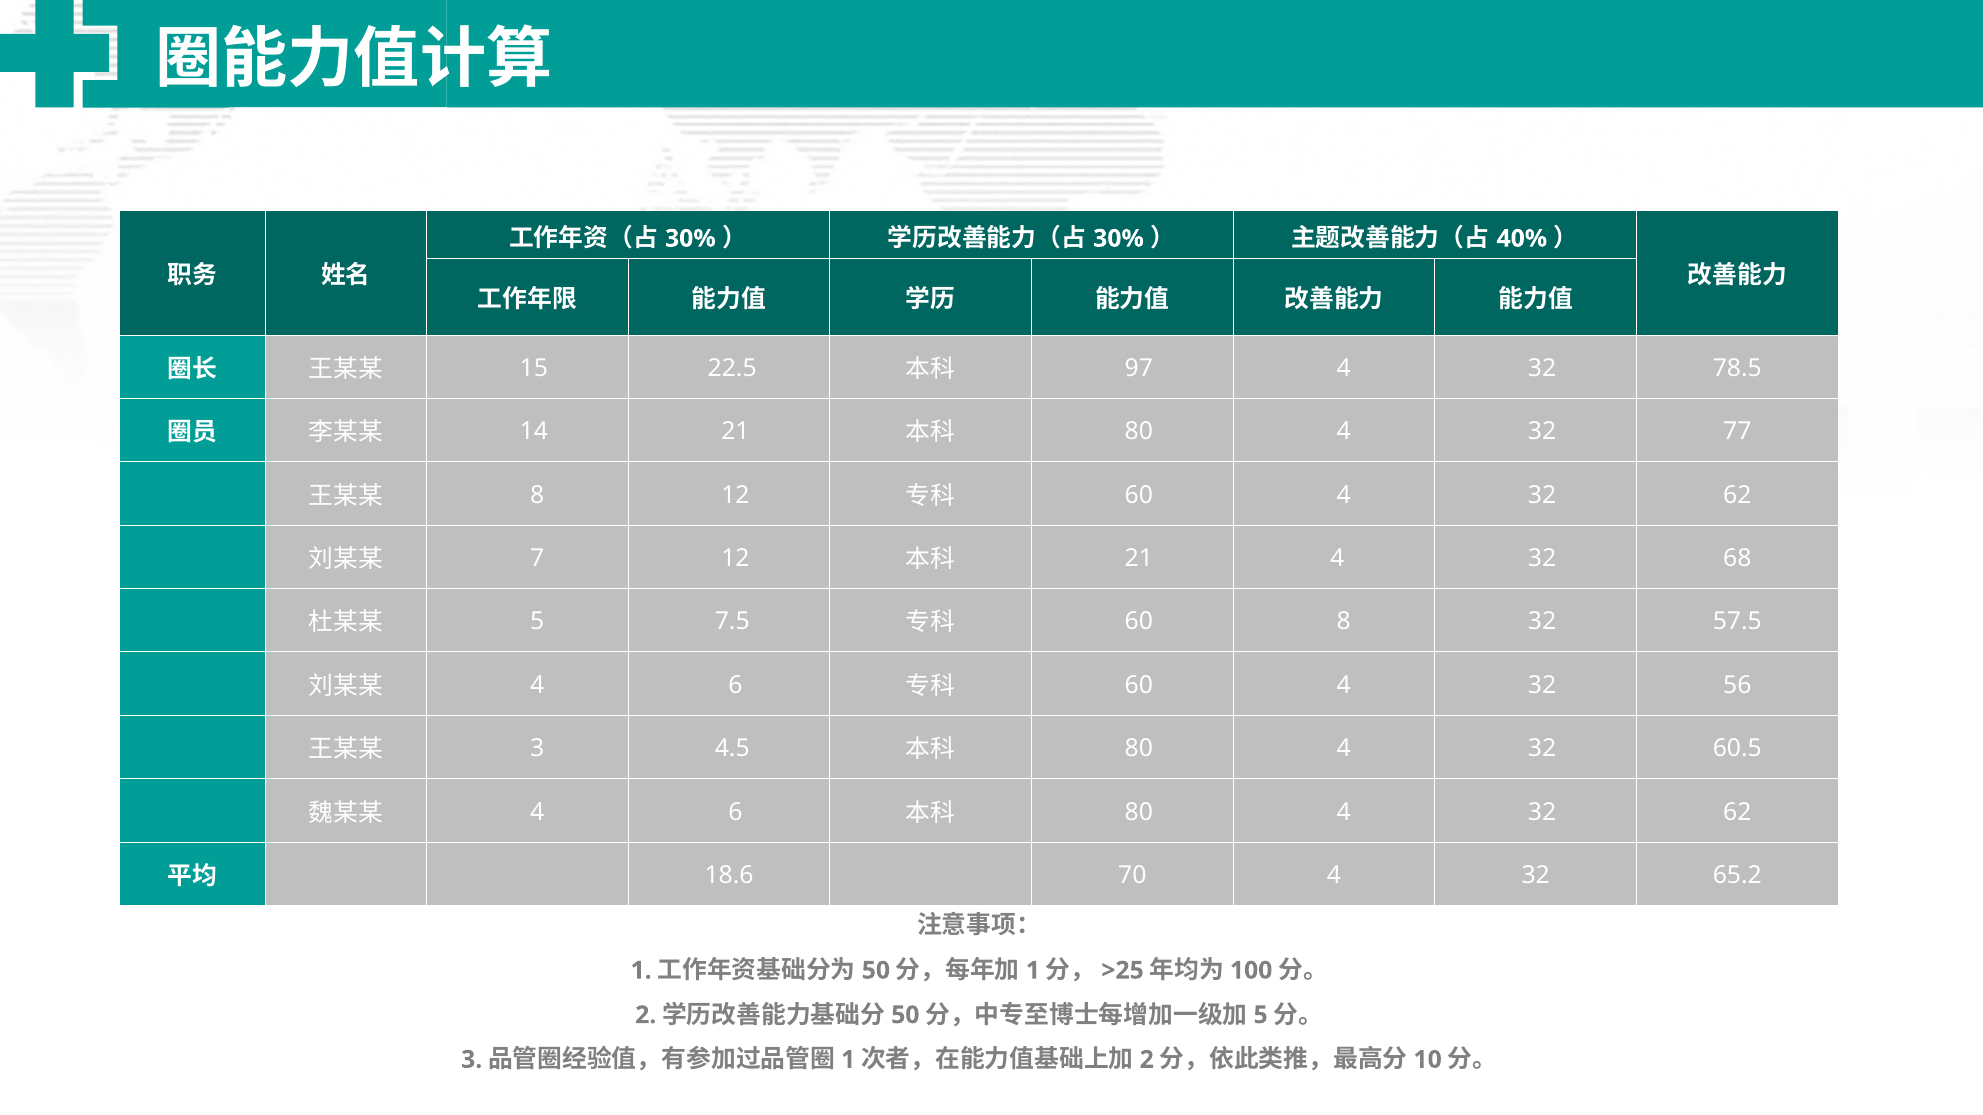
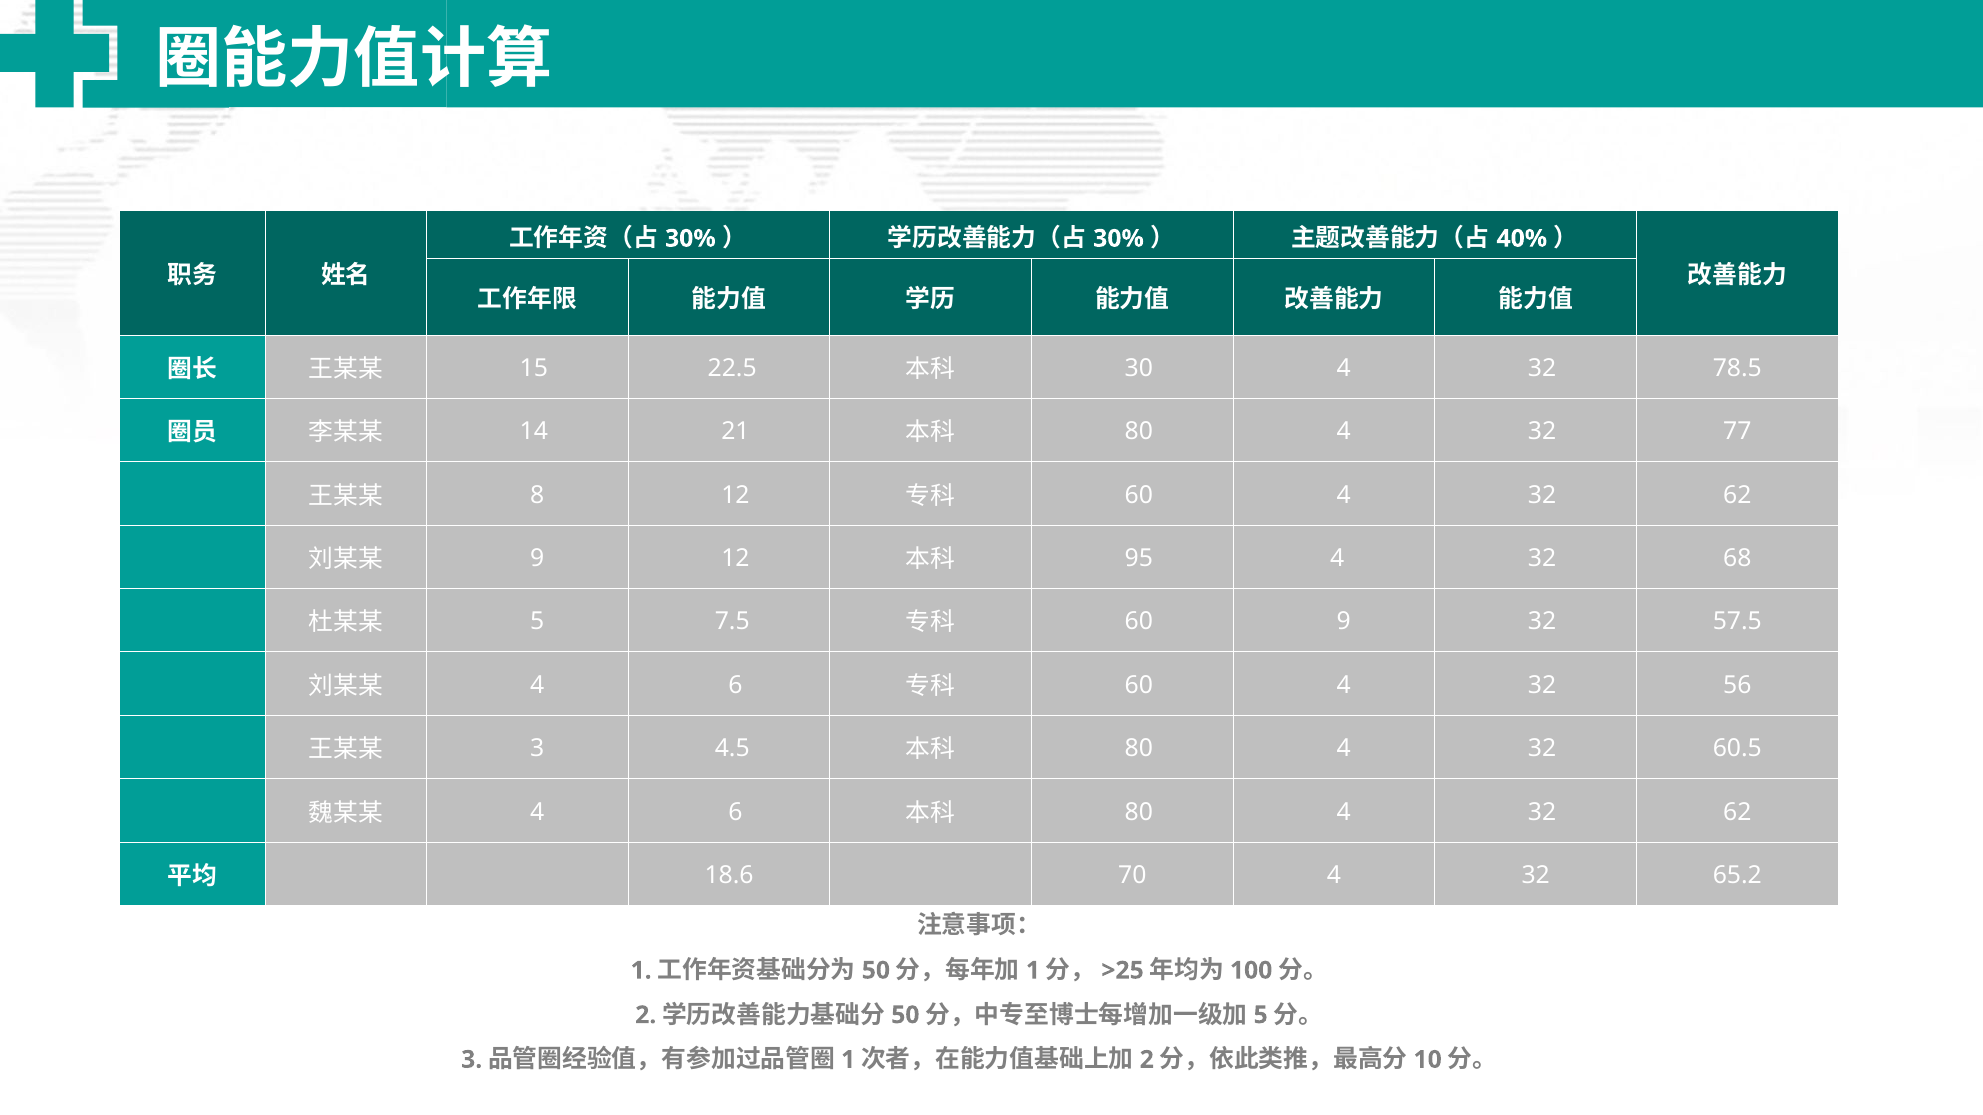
97: 97 -> 30 (1139, 368)
7: 7 -> 9 (537, 558)
21: 21 -> 95 (1139, 558)
60 8: 8 -> 9 (1344, 622)
